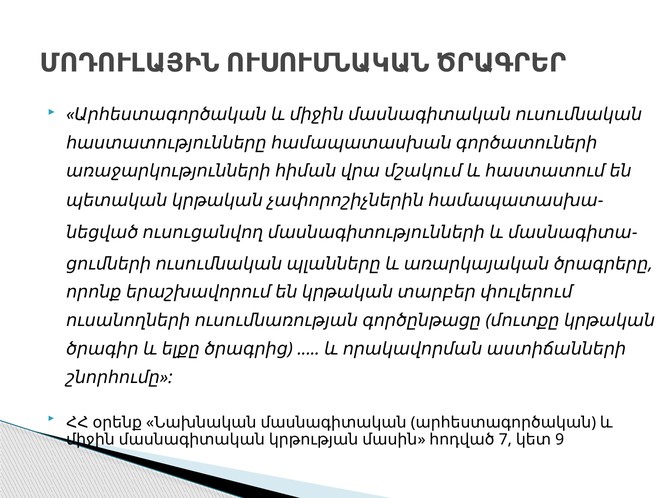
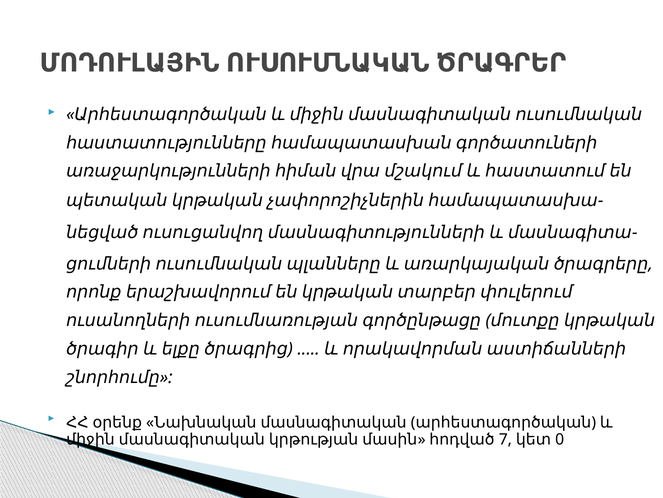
9: 9 -> 0 (560, 439)
